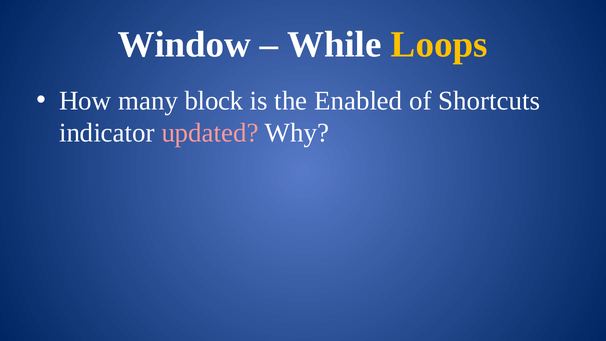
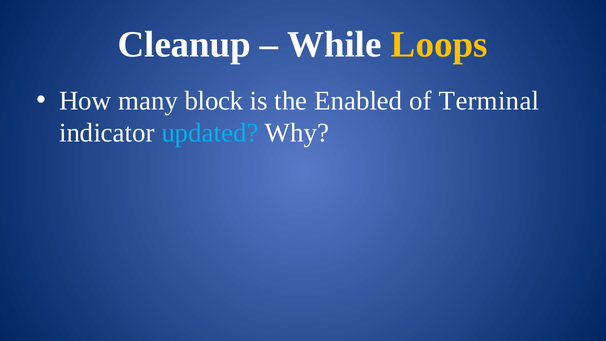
Window: Window -> Cleanup (184, 45)
Shortcuts: Shortcuts -> Terminal (489, 101)
updated colour: pink -> light blue (210, 133)
